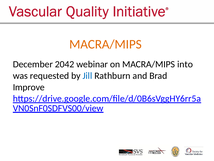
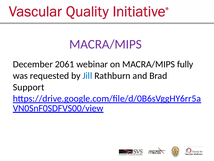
MACRA/MIPS colour: orange -> purple (105, 44)
2042: 2042 -> 2061 (65, 64)
into: into -> fully (185, 64)
Improve: Improve -> Support (29, 87)
